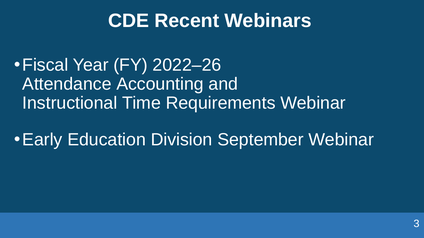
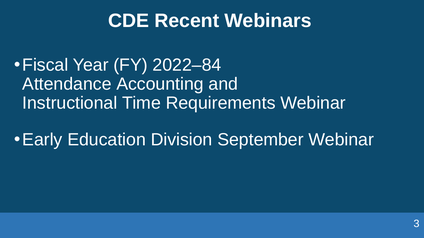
2022–26: 2022–26 -> 2022–84 (187, 65)
